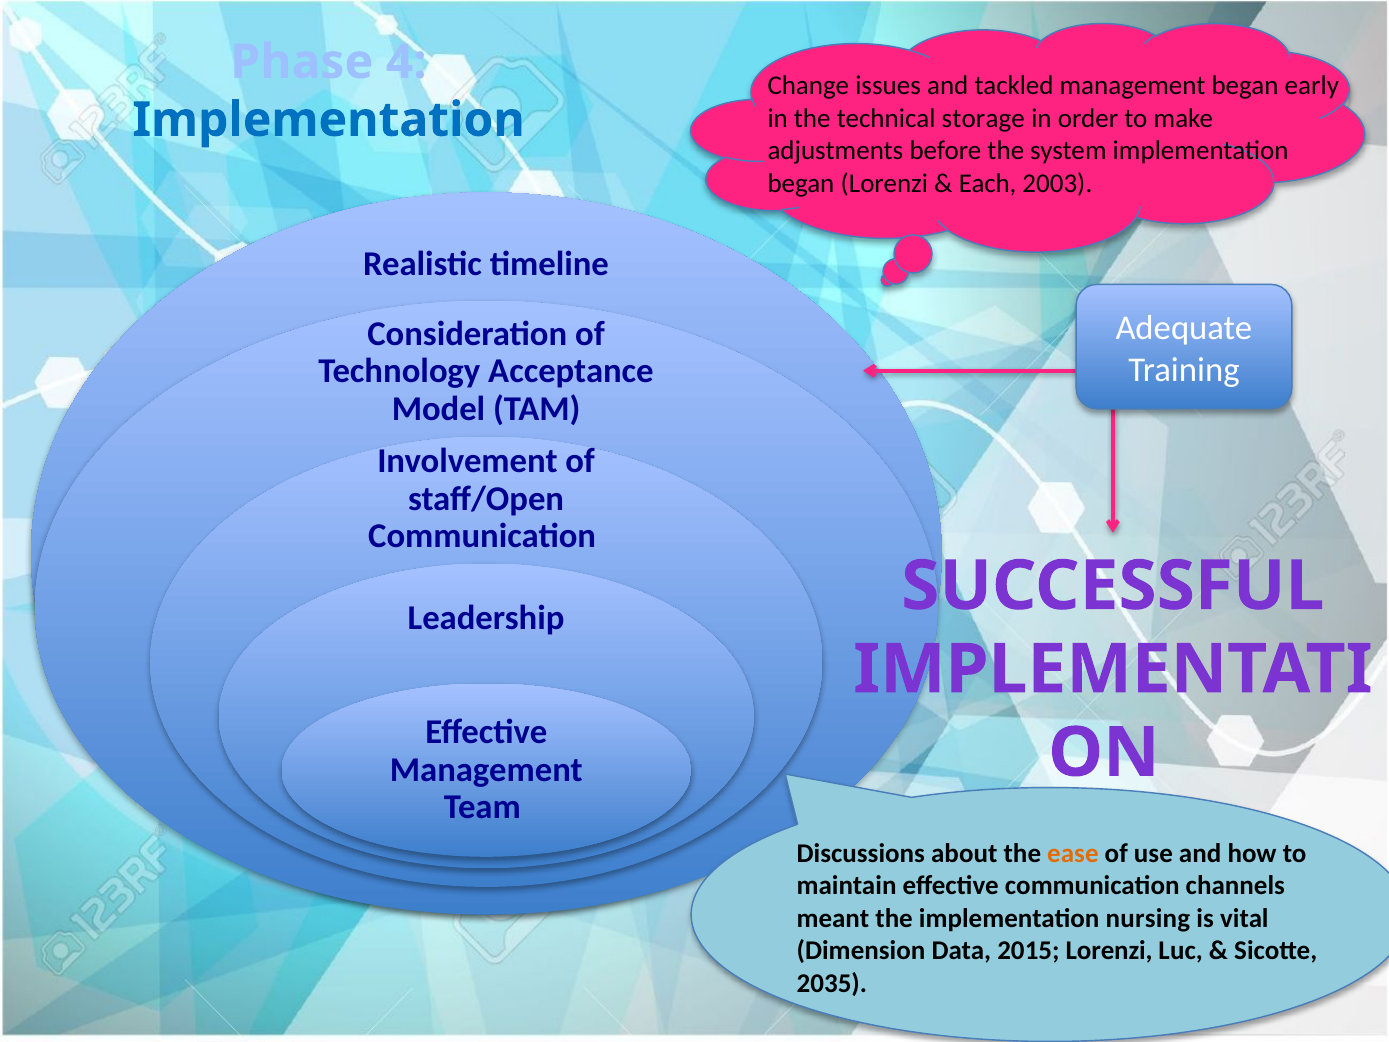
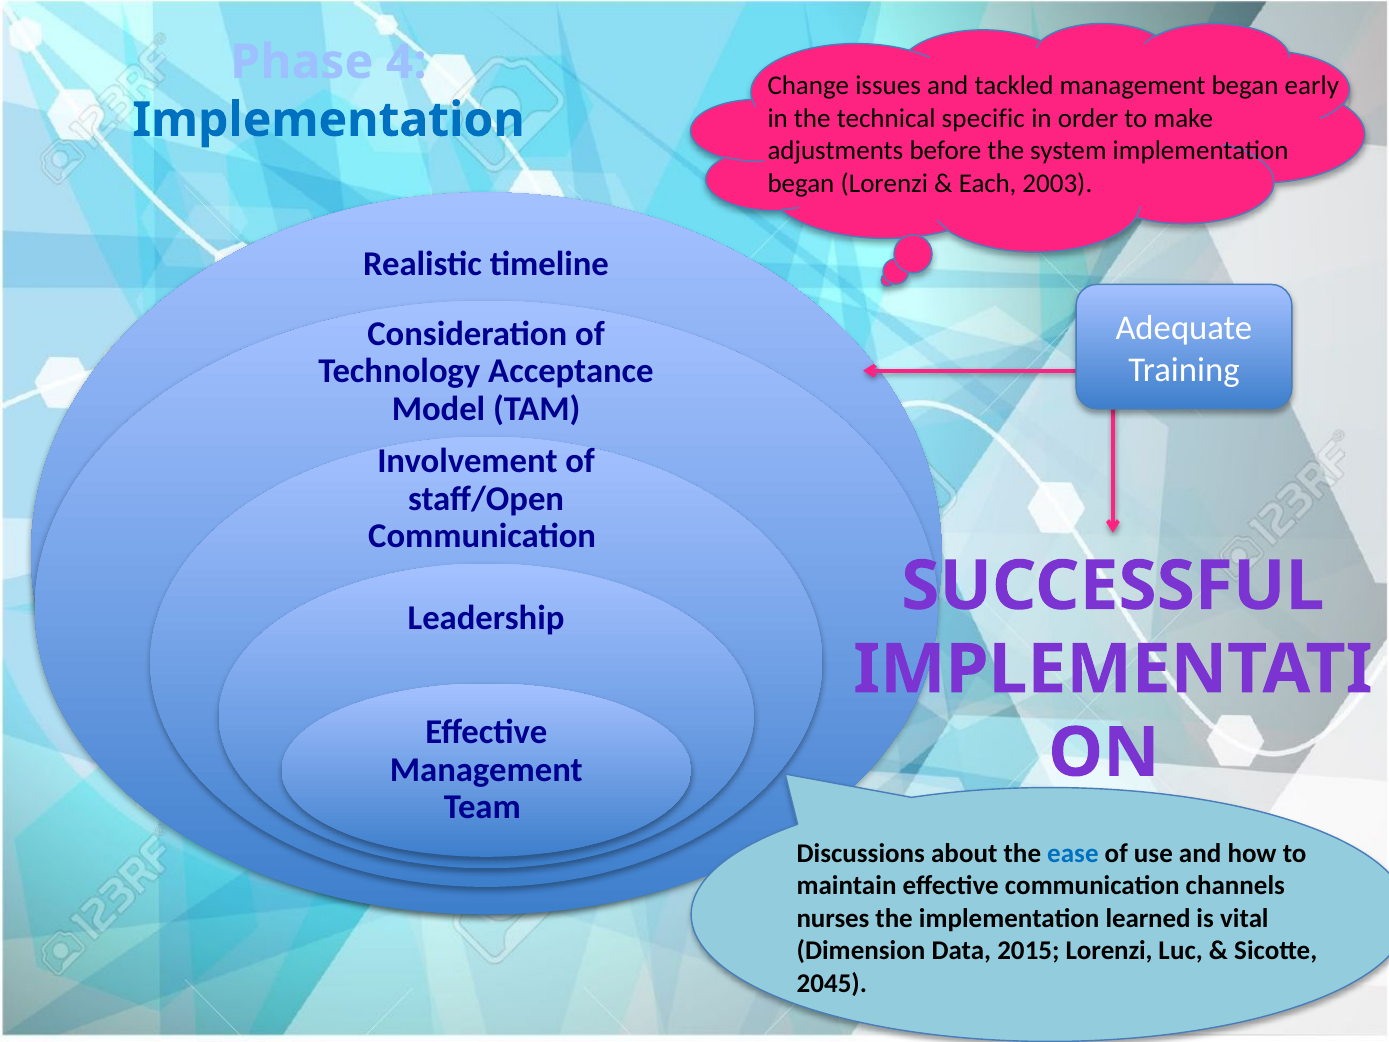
storage: storage -> specific (983, 118)
ease colour: orange -> blue (1073, 853)
meant: meant -> nurses (833, 918)
nursing: nursing -> learned (1148, 918)
2035: 2035 -> 2045 (832, 983)
